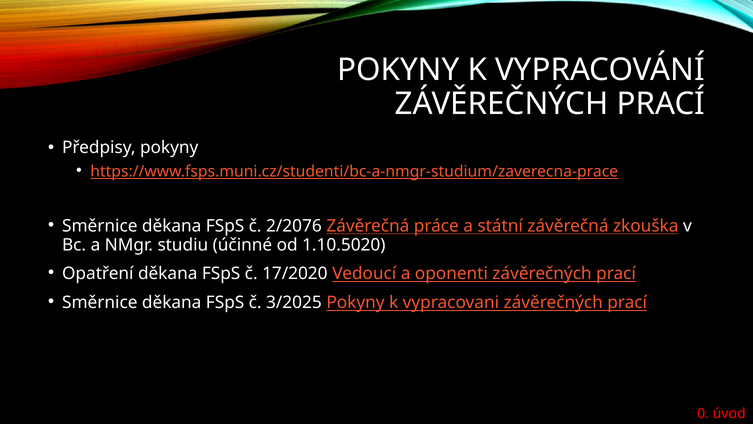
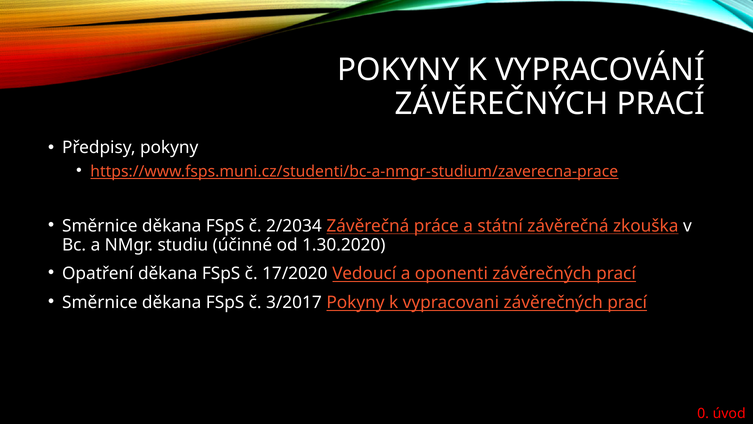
2/2076: 2/2076 -> 2/2034 (294, 226)
1.10.5020: 1.10.5020 -> 1.30.2020 (344, 245)
3/2025: 3/2025 -> 3/2017 (294, 302)
